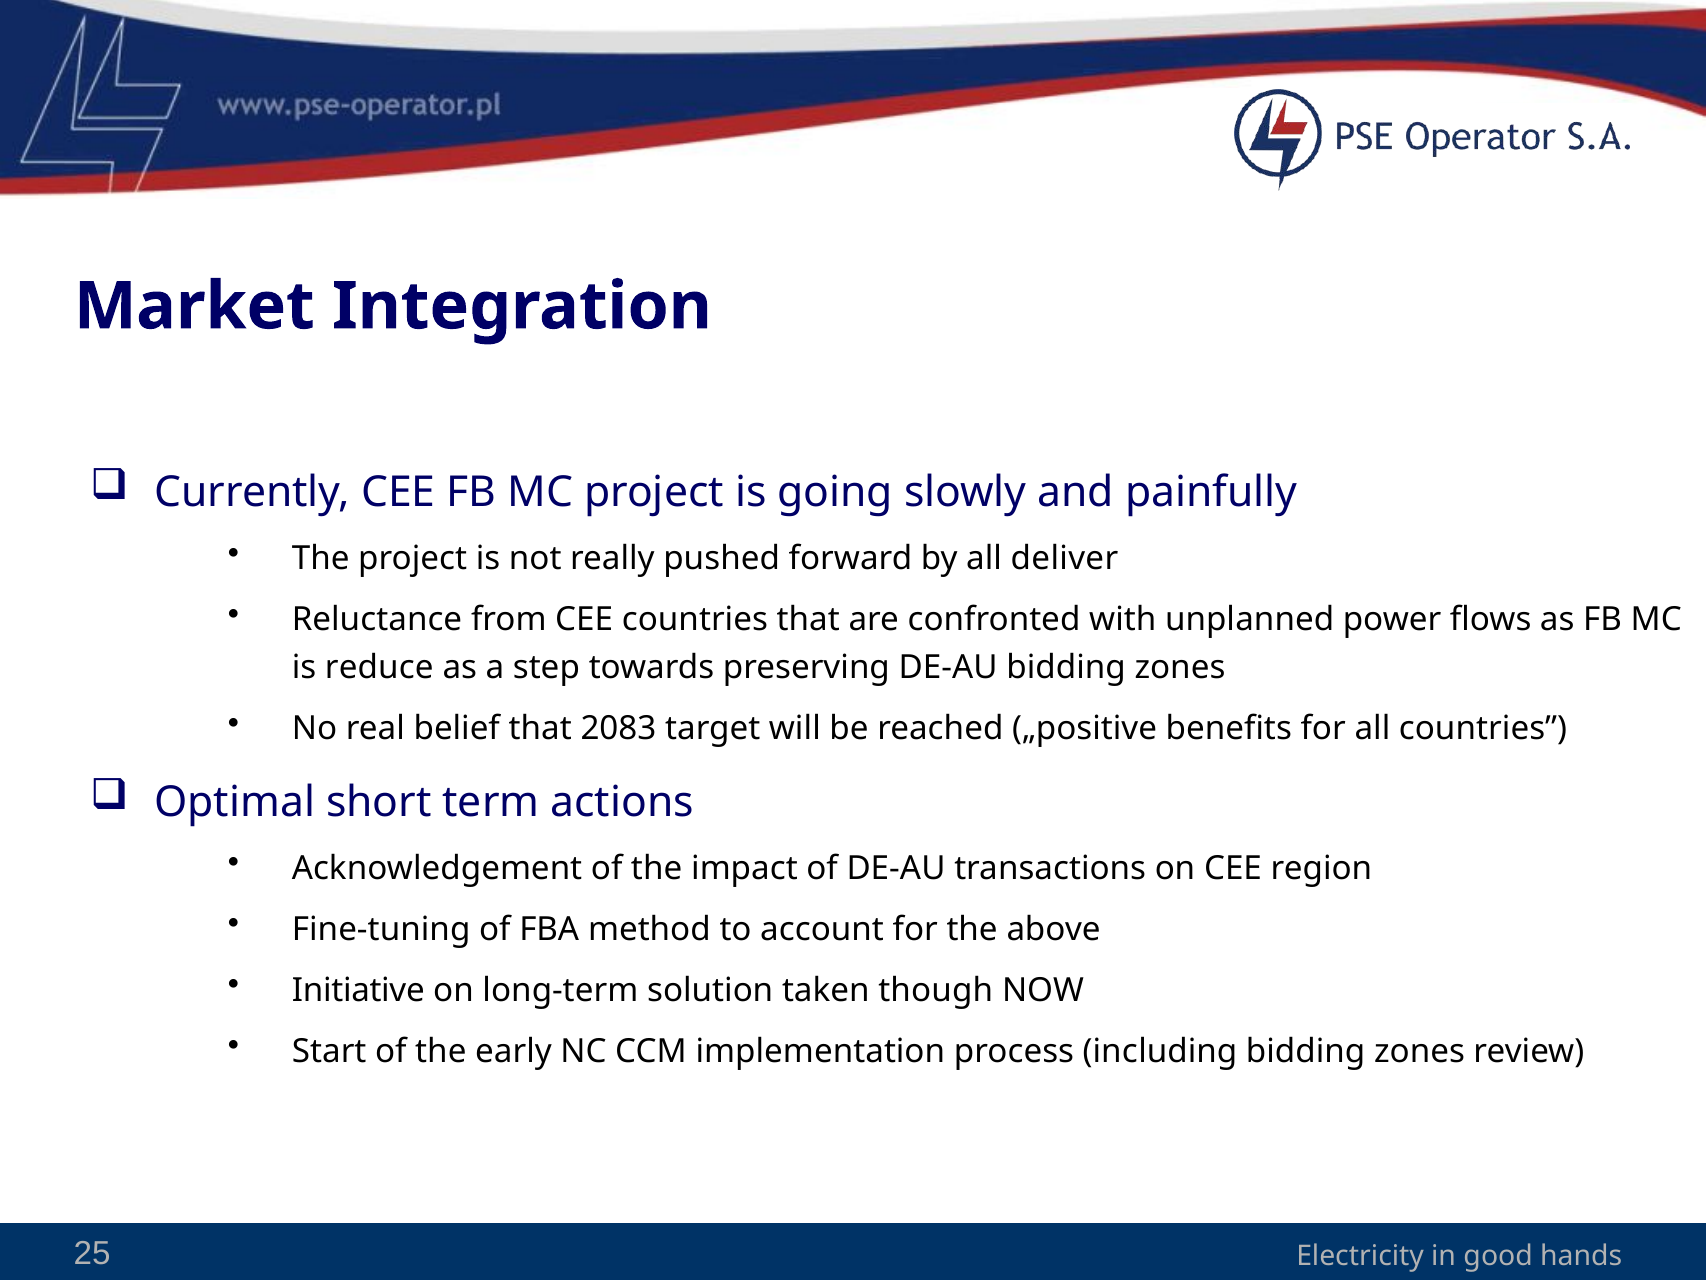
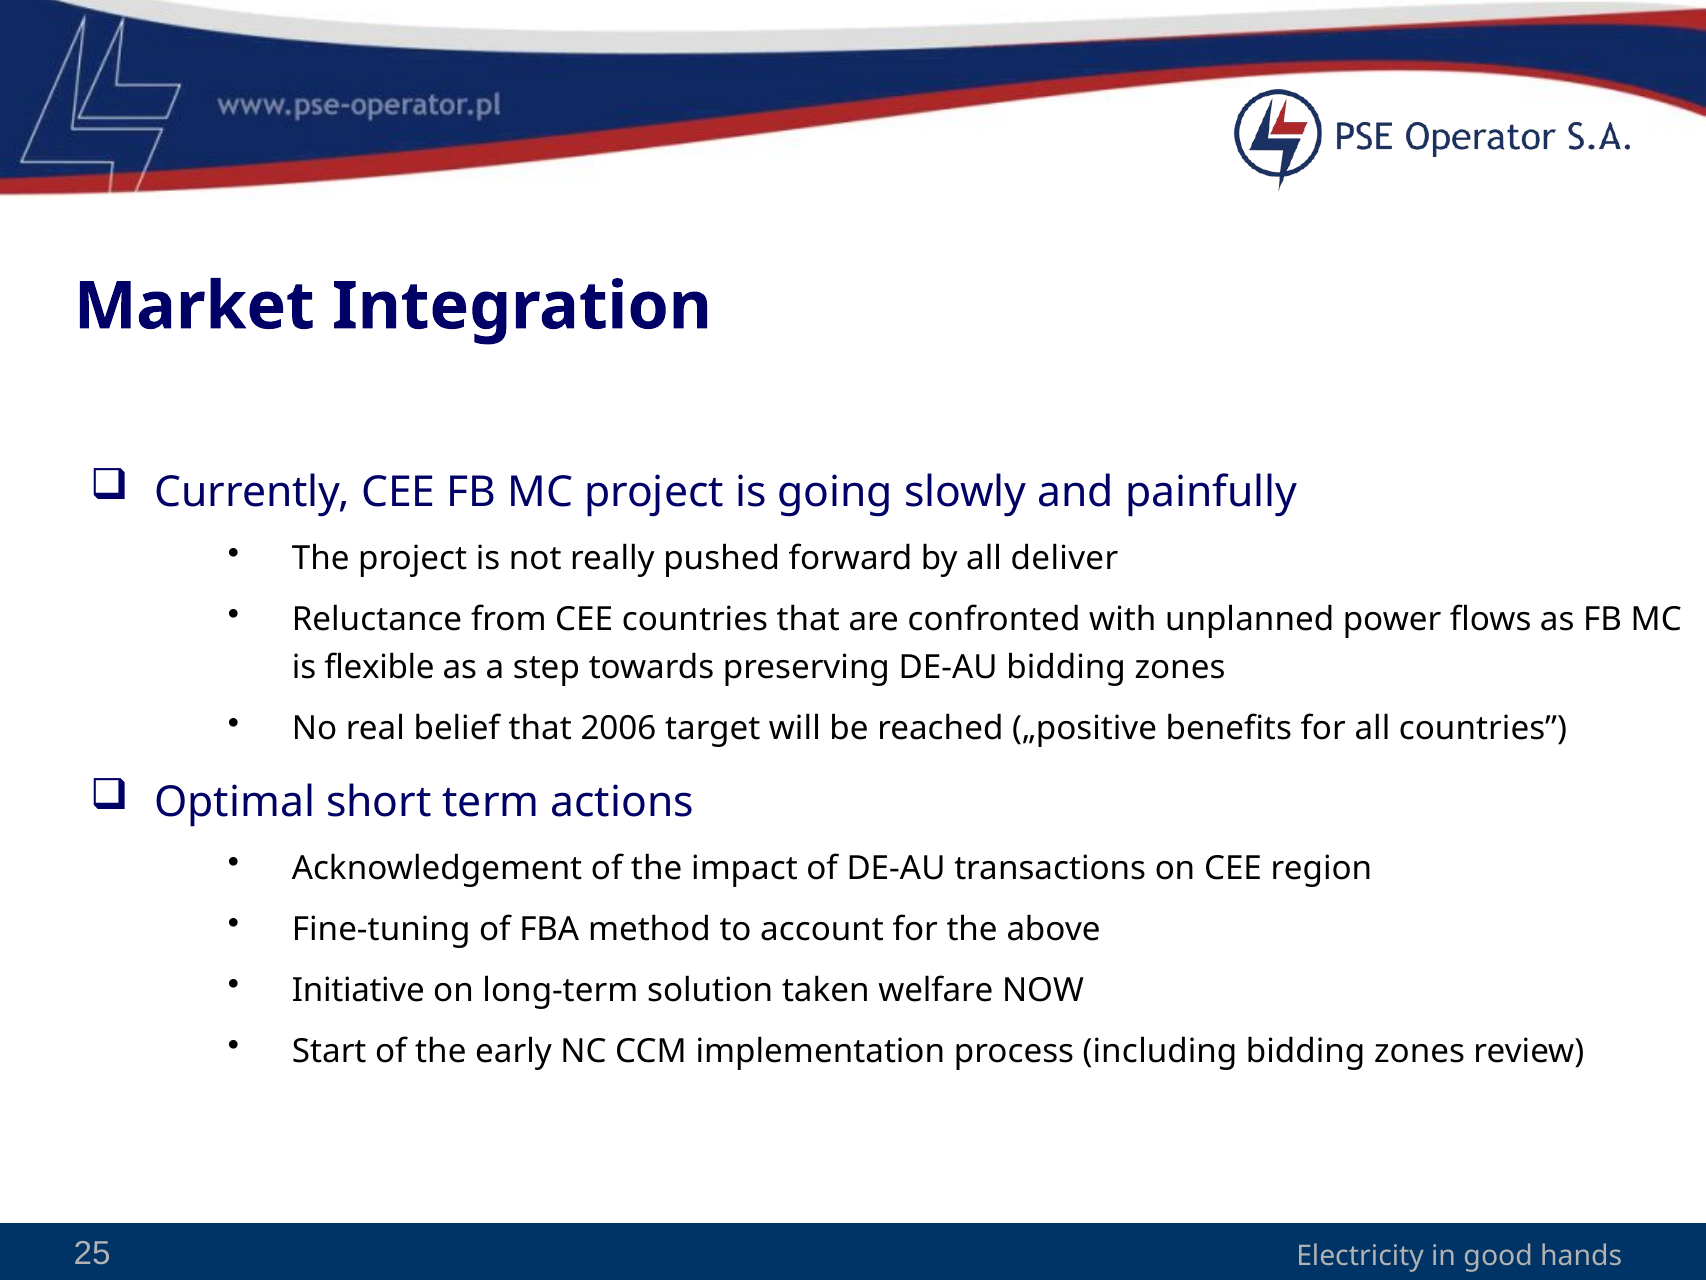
reduce: reduce -> flexible (379, 667)
2083: 2083 -> 2006 (618, 728)
though: though -> welfare (936, 990)
